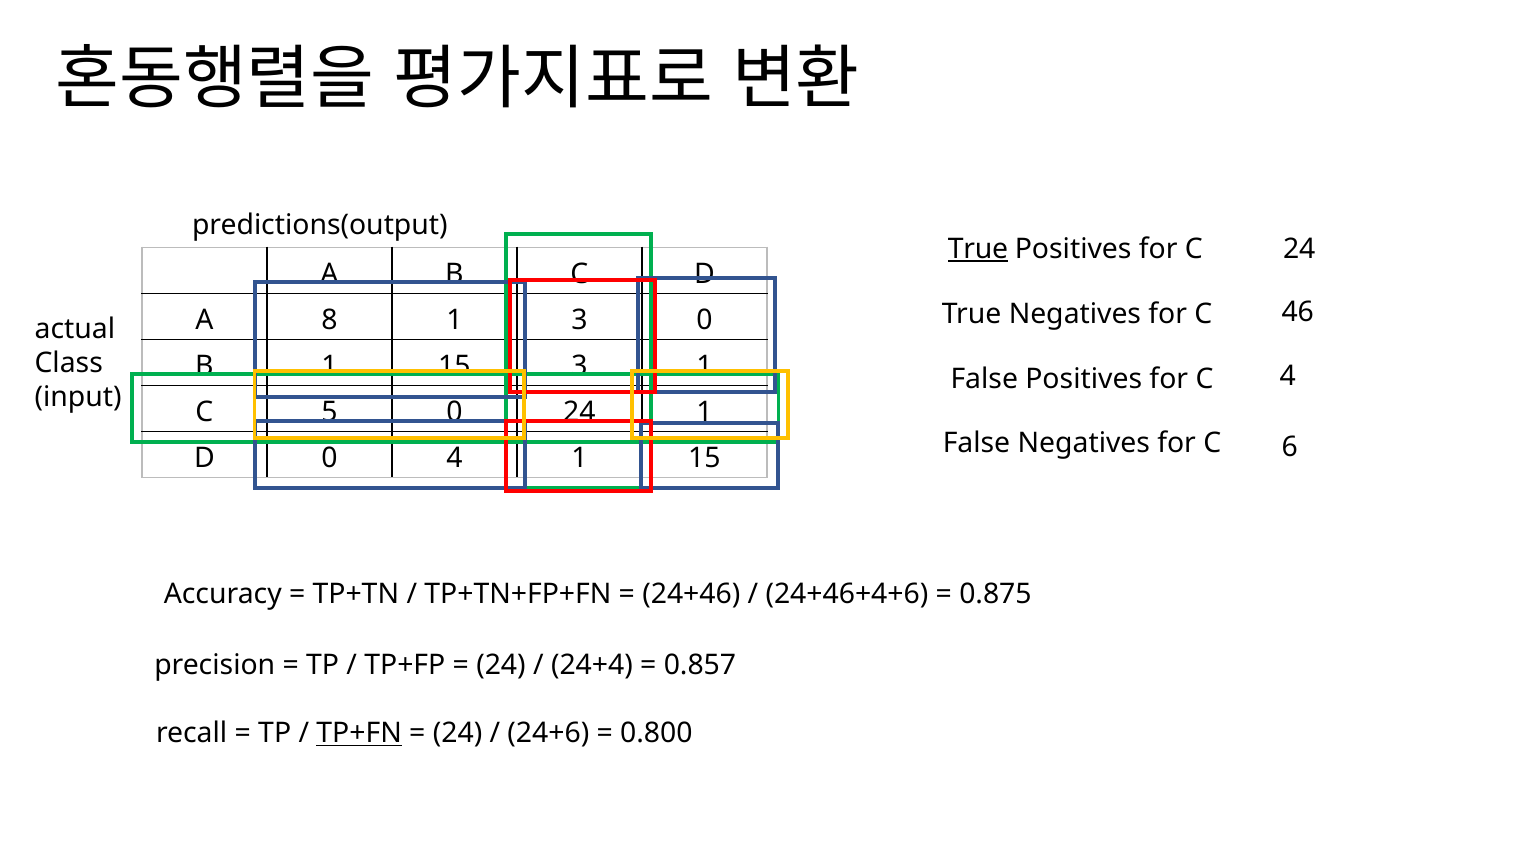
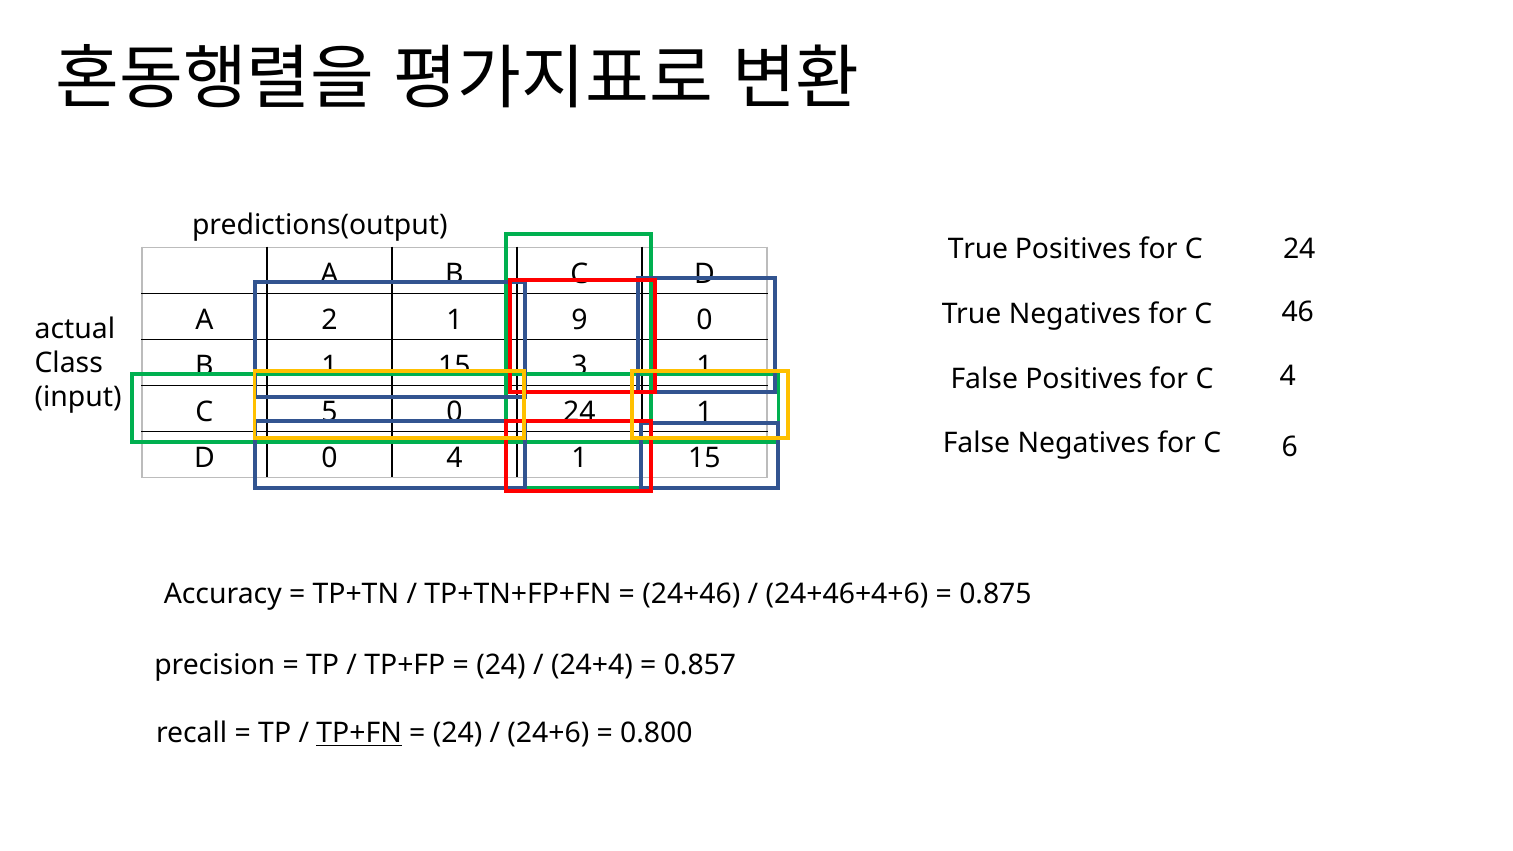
True underline: present -> none (978, 249)
8: 8 -> 2 (329, 320)
1 3: 3 -> 9 (579, 320)
